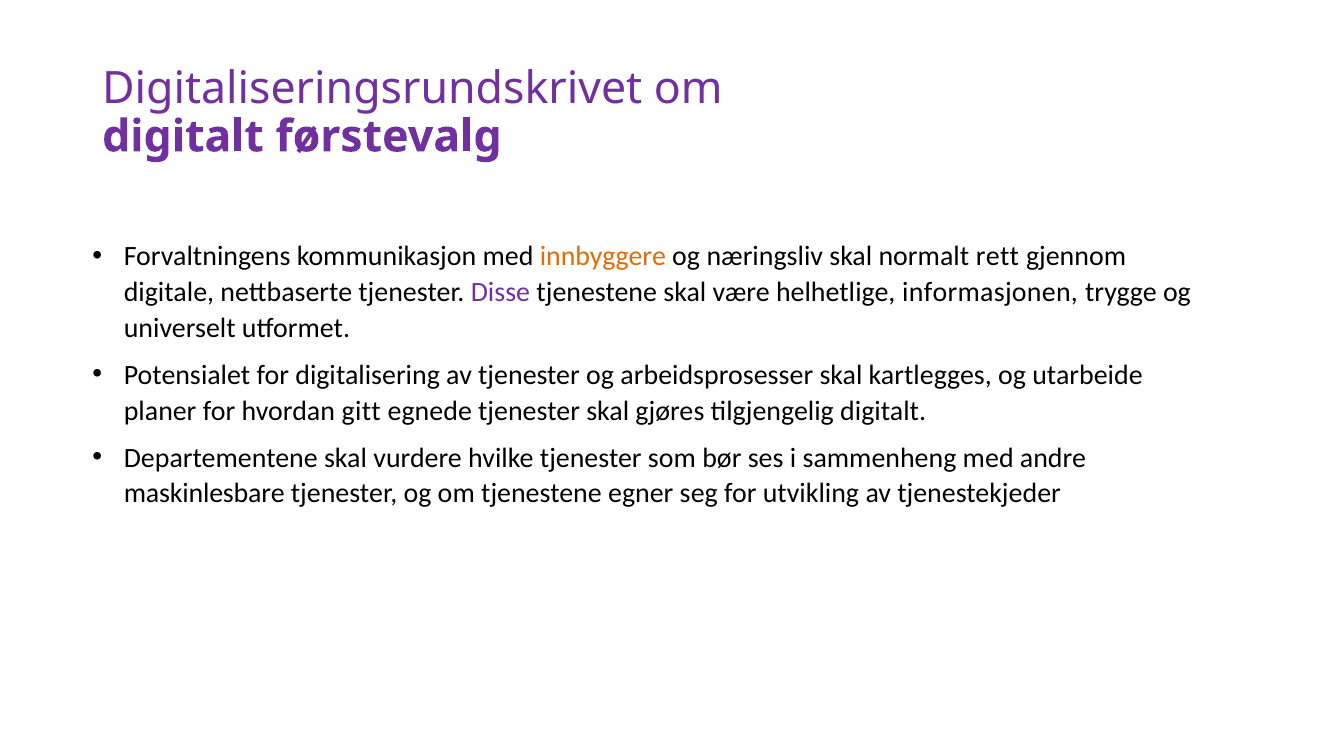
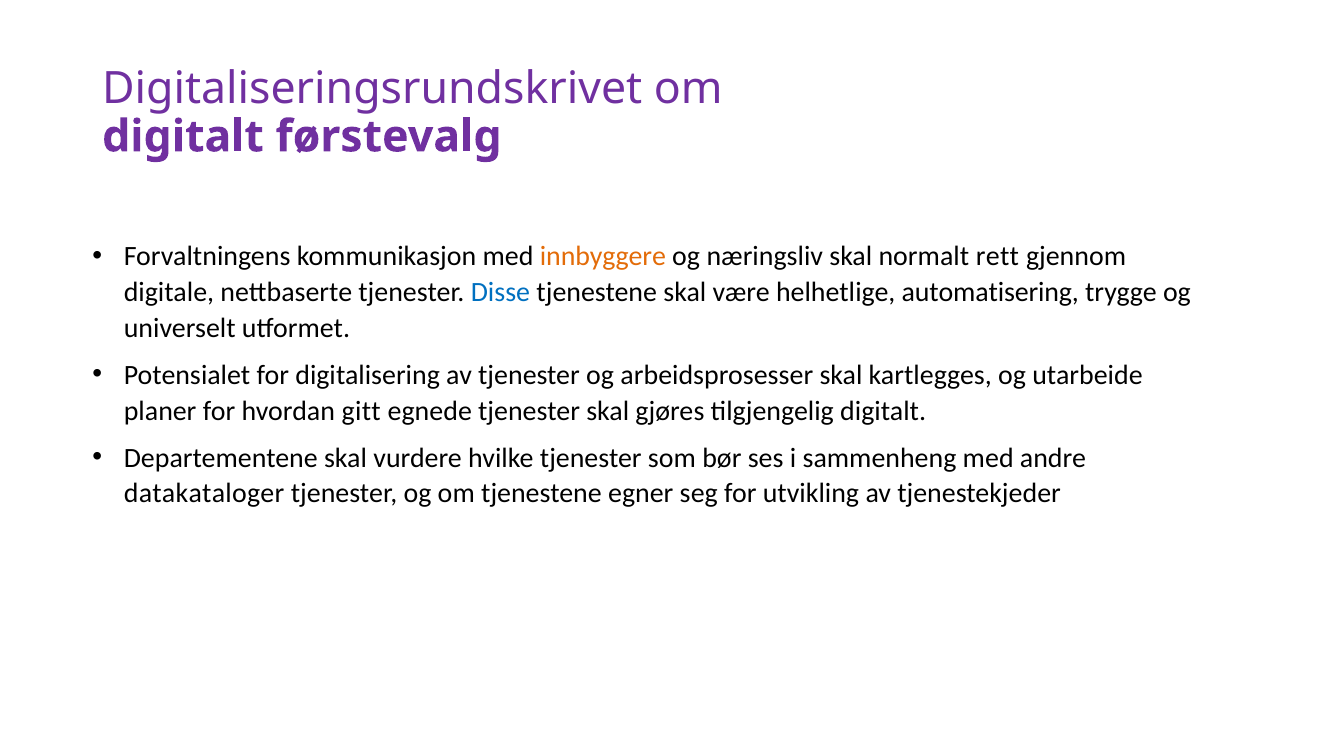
Disse colour: purple -> blue (500, 292)
informasjonen: informasjonen -> automatisering (990, 292)
maskinlesbare: maskinlesbare -> datakataloger (204, 494)
